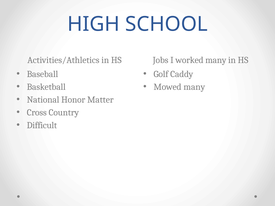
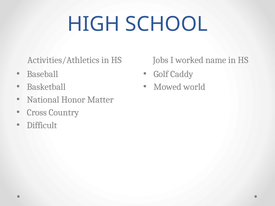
worked many: many -> name (216, 60)
Mowed many: many -> world (194, 87)
